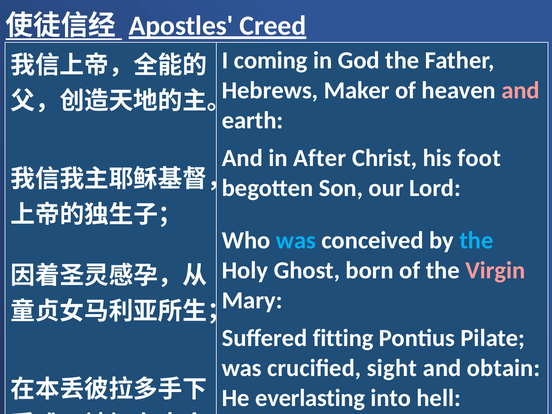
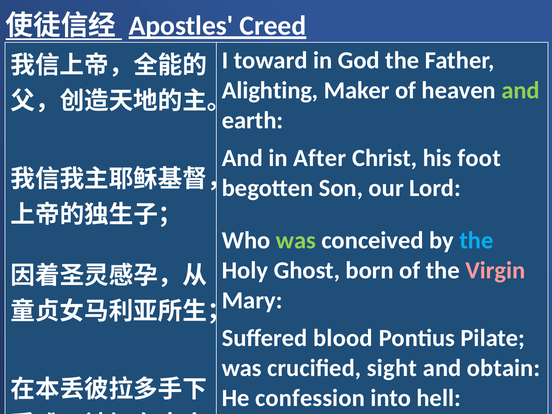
coming: coming -> toward (271, 60)
Hebrews: Hebrews -> Alighting (270, 90)
and colour: pink -> light green (521, 90)
was colour: light blue -> light green (296, 241)
fitting: fitting -> blood (343, 338)
everlasting: everlasting -> confession (310, 398)
